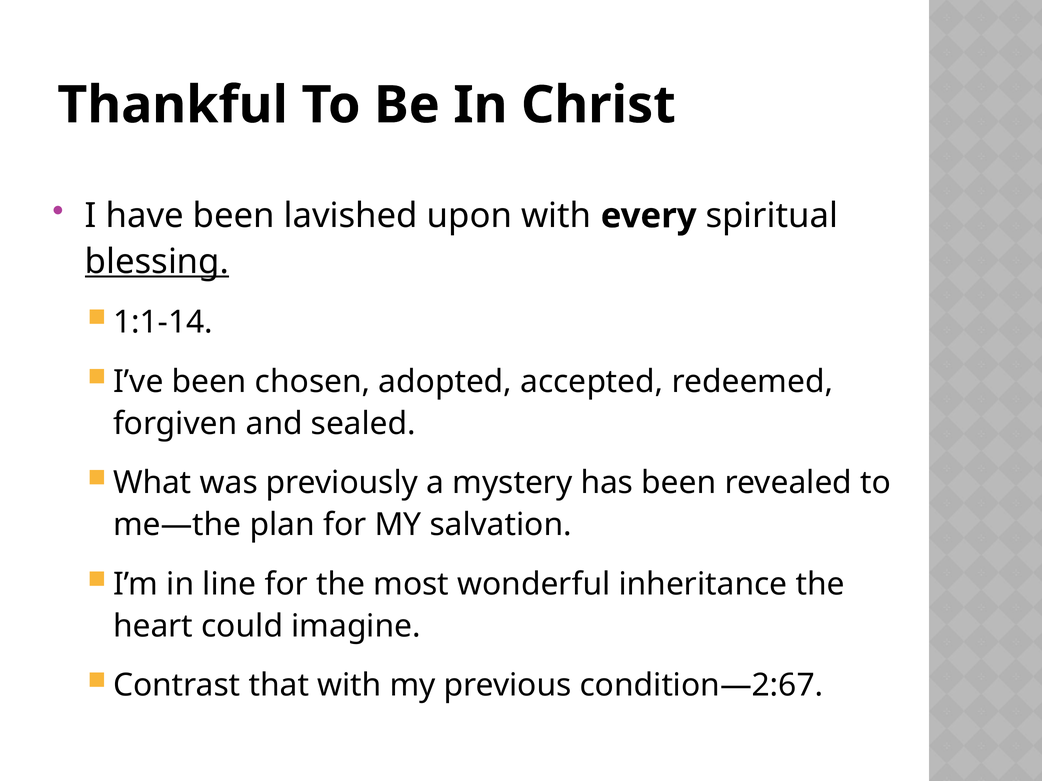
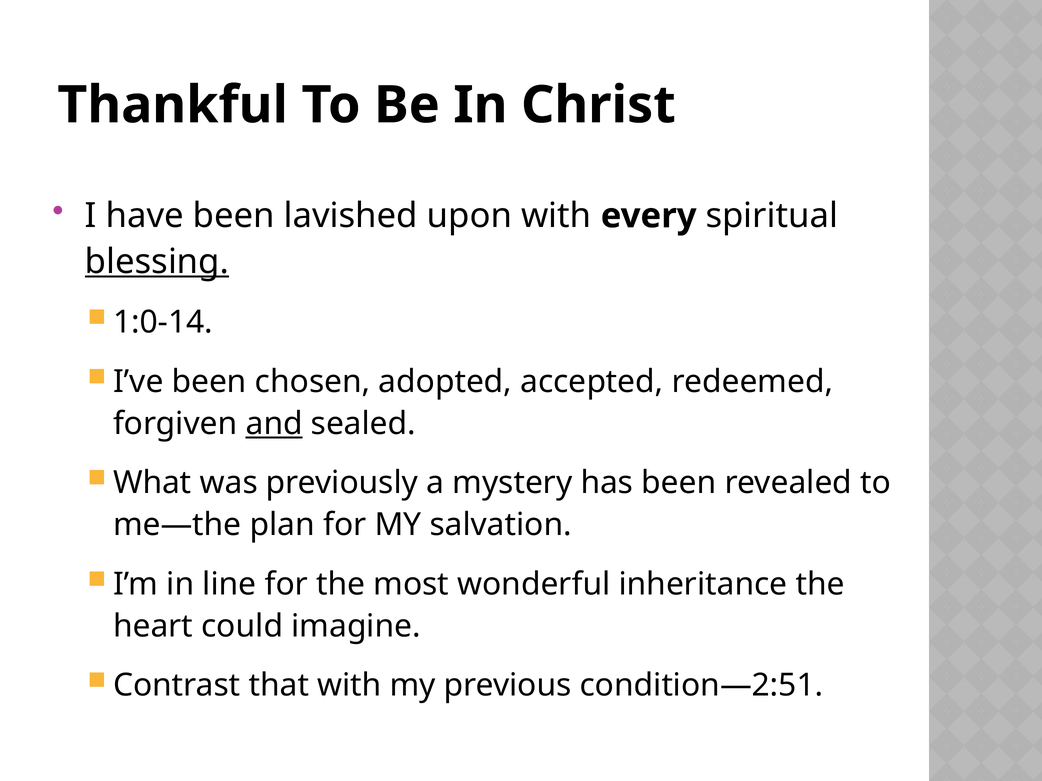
1:1-14: 1:1-14 -> 1:0-14 (163, 323)
and underline: none -> present (274, 424)
condition—2:67: condition—2:67 -> condition—2:51 (702, 686)
